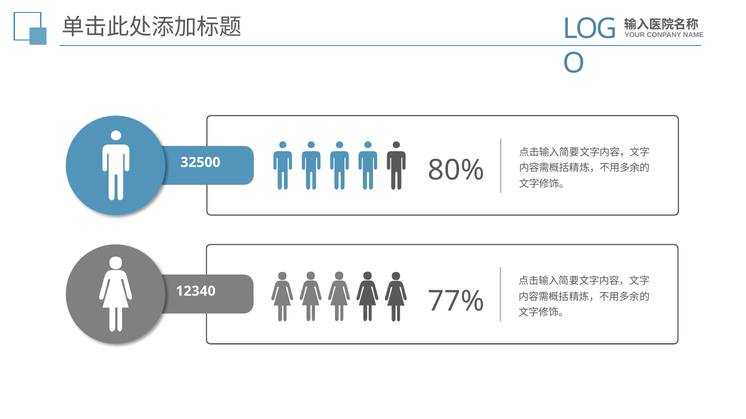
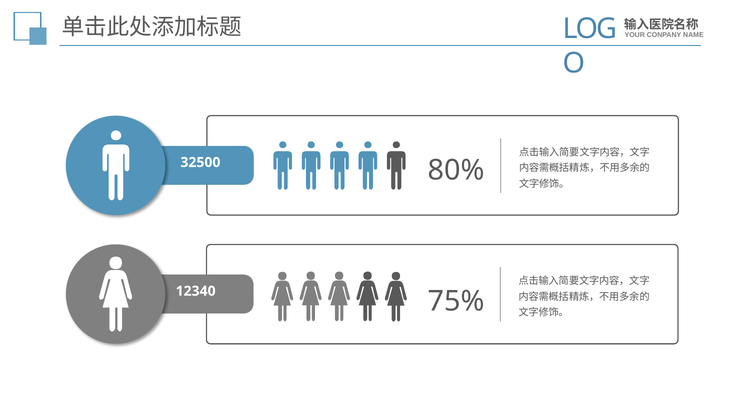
77%: 77% -> 75% (456, 302)
